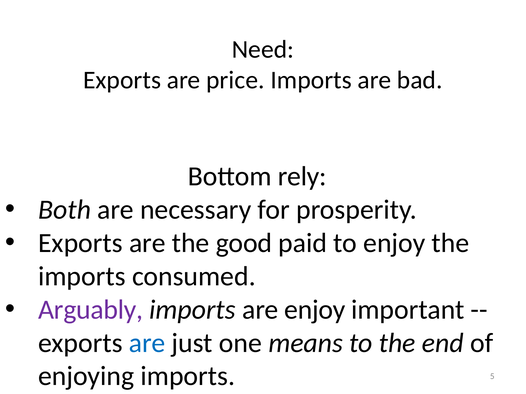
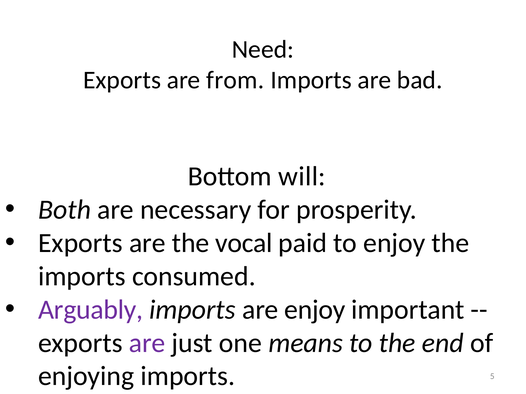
price: price -> from (235, 80)
rely: rely -> will (302, 177)
good: good -> vocal (244, 243)
are colour: blue -> purple (147, 343)
